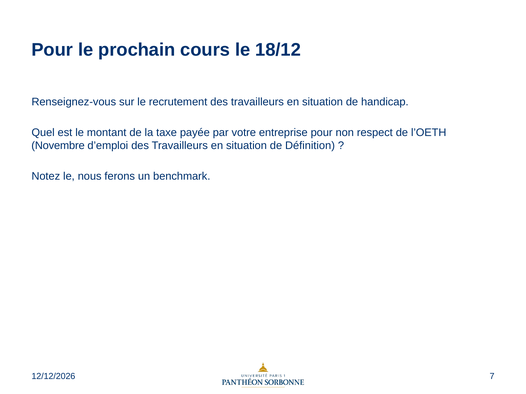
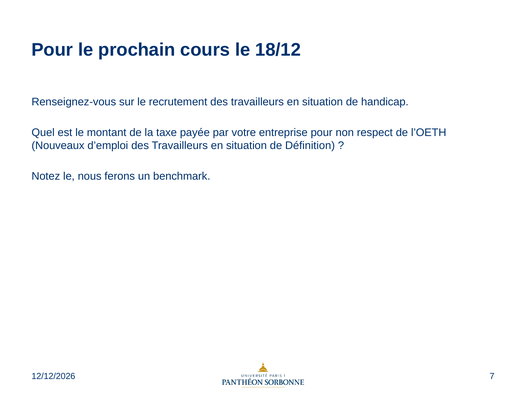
Novembre: Novembre -> Nouveaux (58, 146)
